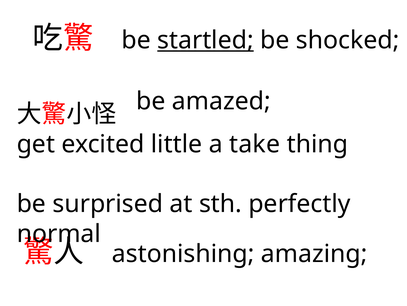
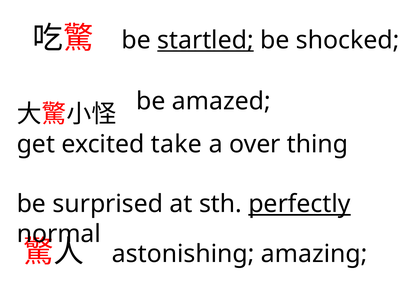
little: little -> take (176, 144)
take: take -> over (255, 144)
perfectly underline: none -> present (299, 204)
